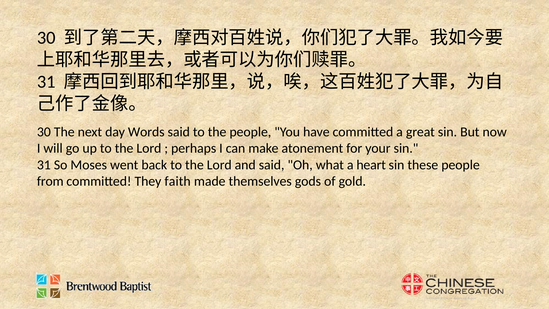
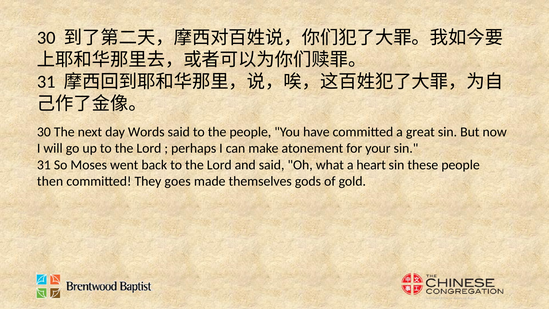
from: from -> then (50, 181)
faith: faith -> goes (178, 181)
